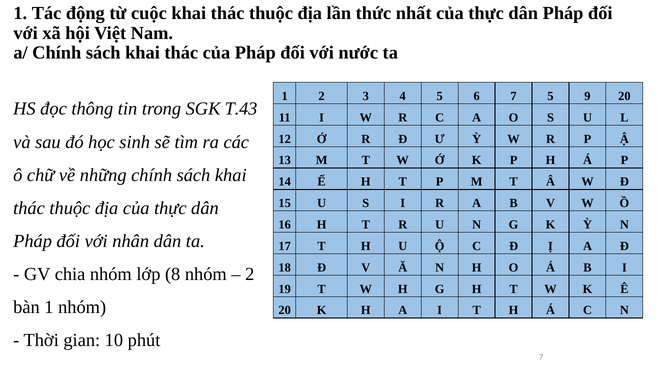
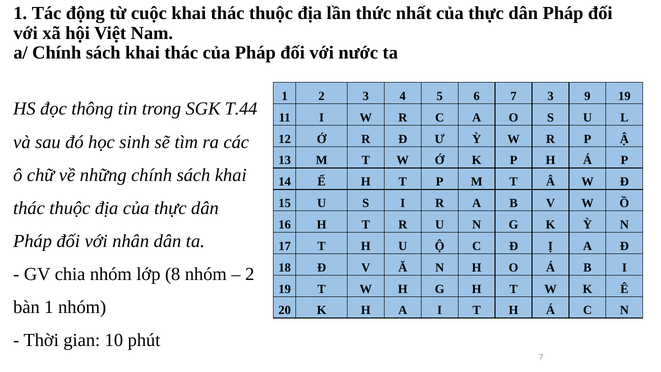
7 5: 5 -> 3 (551, 96)
9 20: 20 -> 19 (624, 96)
T.43: T.43 -> T.44 (241, 109)
